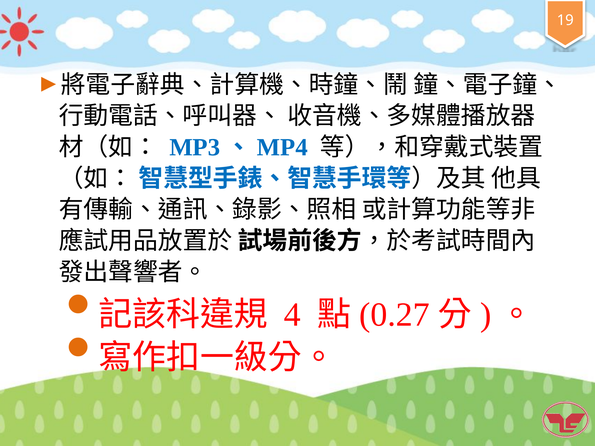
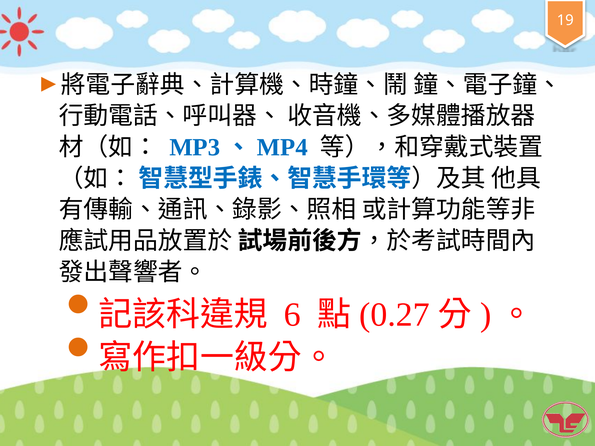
4: 4 -> 6 (292, 315)
